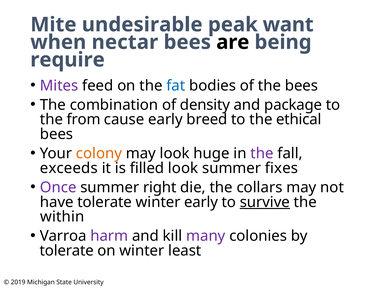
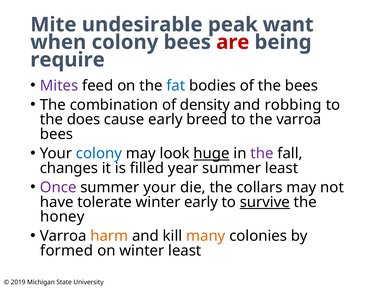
when nectar: nectar -> colony (125, 42)
are colour: black -> red (233, 42)
package: package -> robbing (293, 105)
from: from -> does (84, 119)
the ethical: ethical -> varroa (299, 119)
colony colour: orange -> blue (99, 153)
huge underline: none -> present (212, 153)
exceeds: exceeds -> changes (69, 168)
filled look: look -> year (183, 168)
summer fixes: fixes -> least (282, 168)
summer right: right -> your (160, 187)
within: within -> honey (62, 216)
harm colour: purple -> orange (109, 236)
many colour: purple -> orange (206, 236)
tolerate: tolerate -> formed (67, 250)
